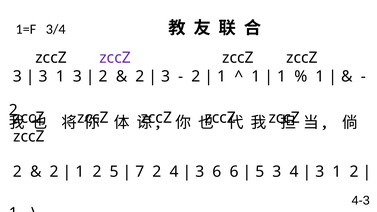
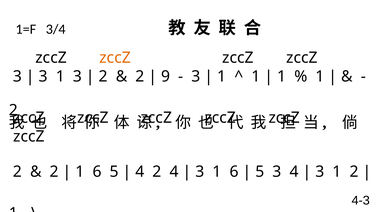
zccZ colour: purple -> orange (115, 58)
3: 3 -> 9 (166, 76)
2: 2 -> 3 (196, 76)
2: 2 -> 6 (97, 172)
7: 7 -> 4 (140, 172)
6: 6 -> 1 (217, 172)
